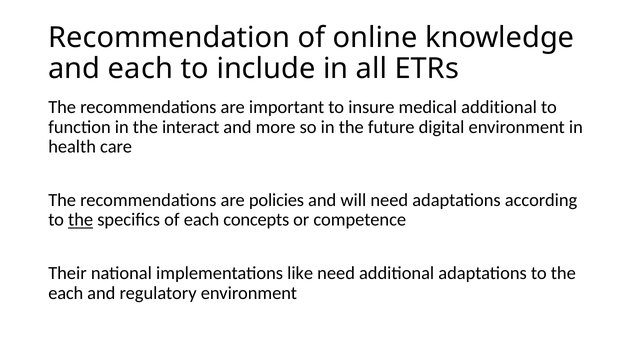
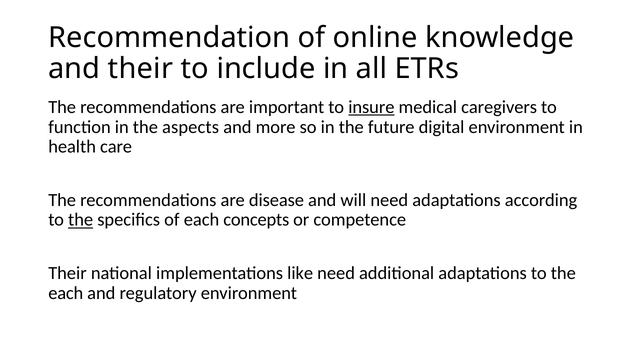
and each: each -> their (140, 69)
insure underline: none -> present (371, 107)
medical additional: additional -> caregivers (499, 107)
interact: interact -> aspects (191, 127)
policies: policies -> disease (276, 200)
